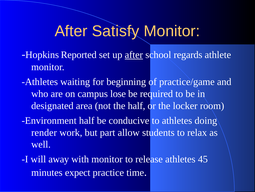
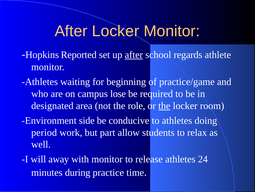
After Satisfy: Satisfy -> Locker (116, 31)
the half: half -> role (137, 105)
the underline: none -> present (164, 105)
Environment half: half -> side (87, 120)
render: render -> period (44, 132)
45: 45 -> 24 (203, 159)
expect: expect -> during (78, 172)
